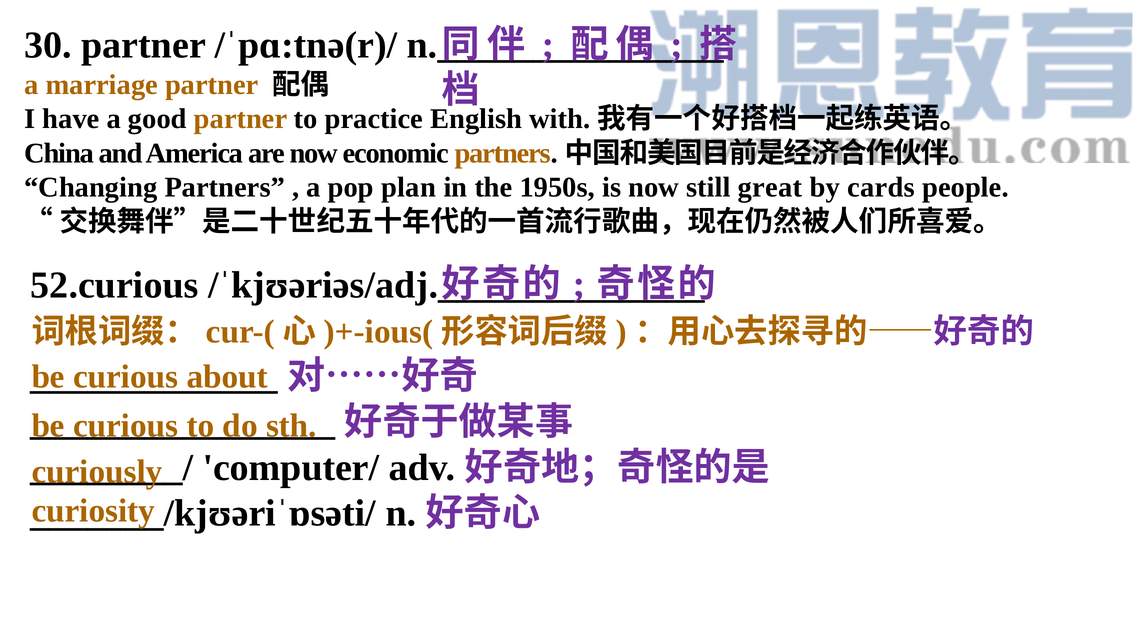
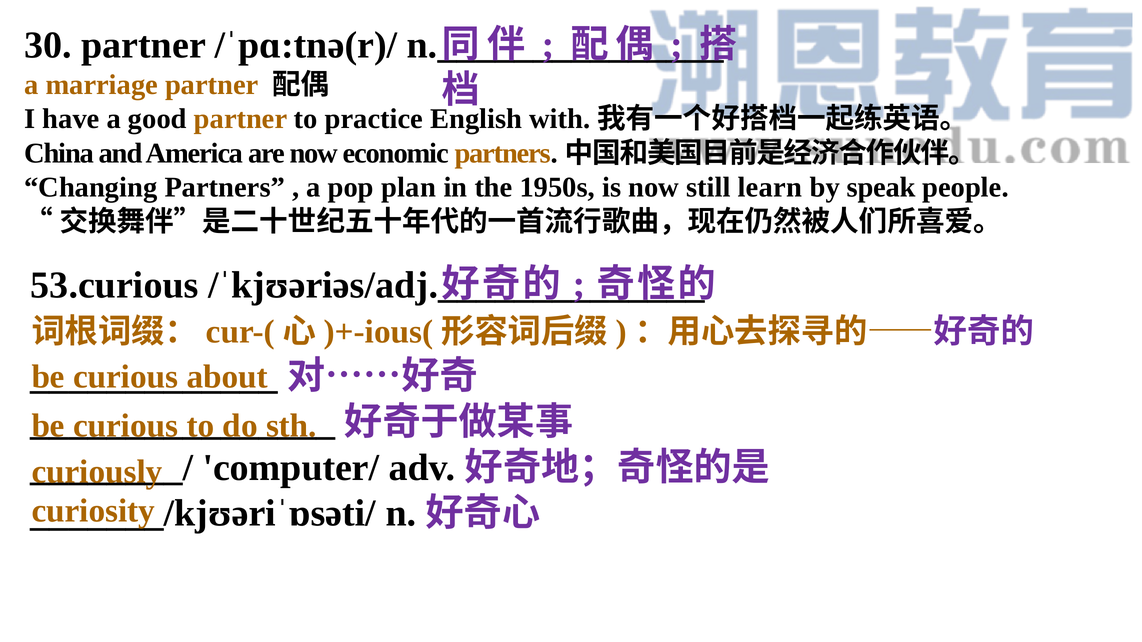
great: great -> learn (770, 188)
cards: cards -> speak (881, 188)
52.curious: 52.curious -> 53.curious (115, 285)
